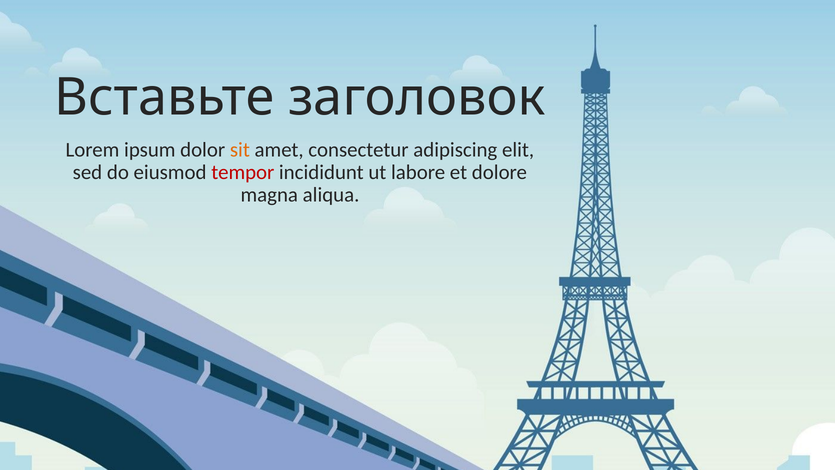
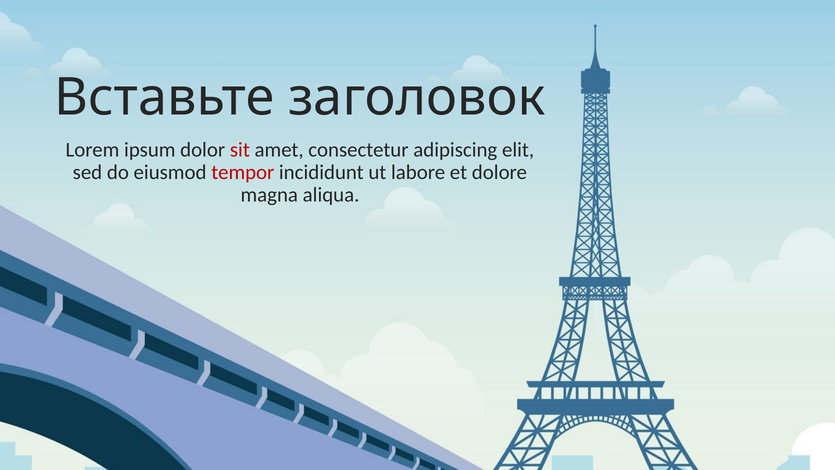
sit colour: orange -> red (240, 150)
